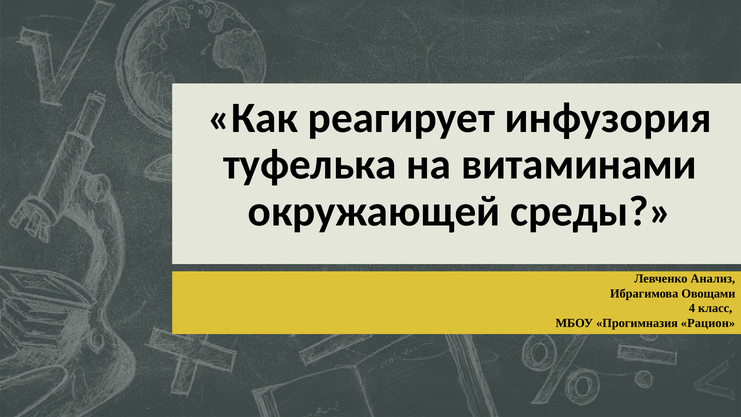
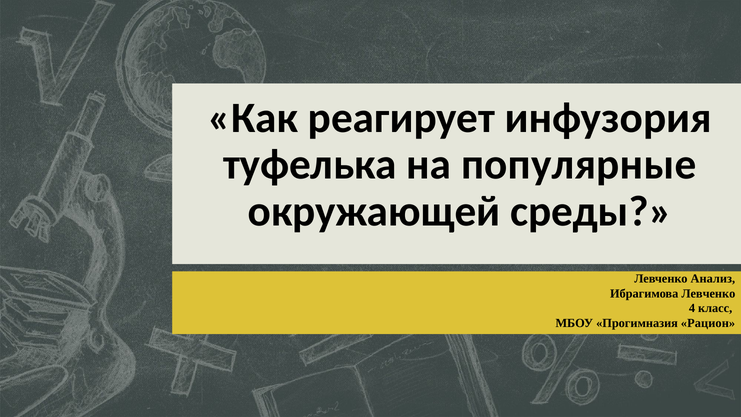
витаминами: витаминами -> популярные (579, 164)
Ибрагимова Овощами: Овощами -> Левченко (708, 293)
